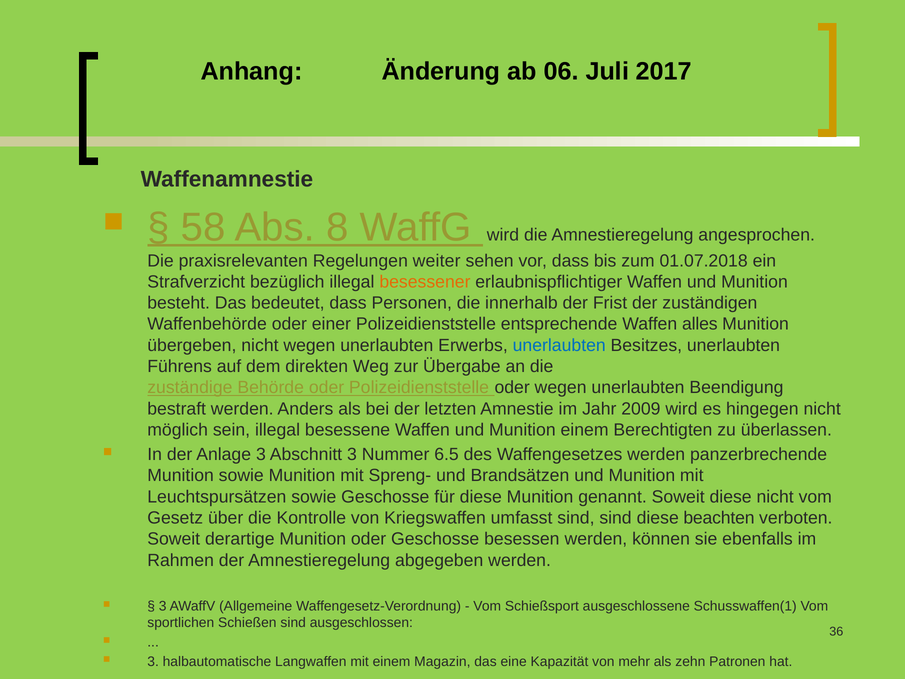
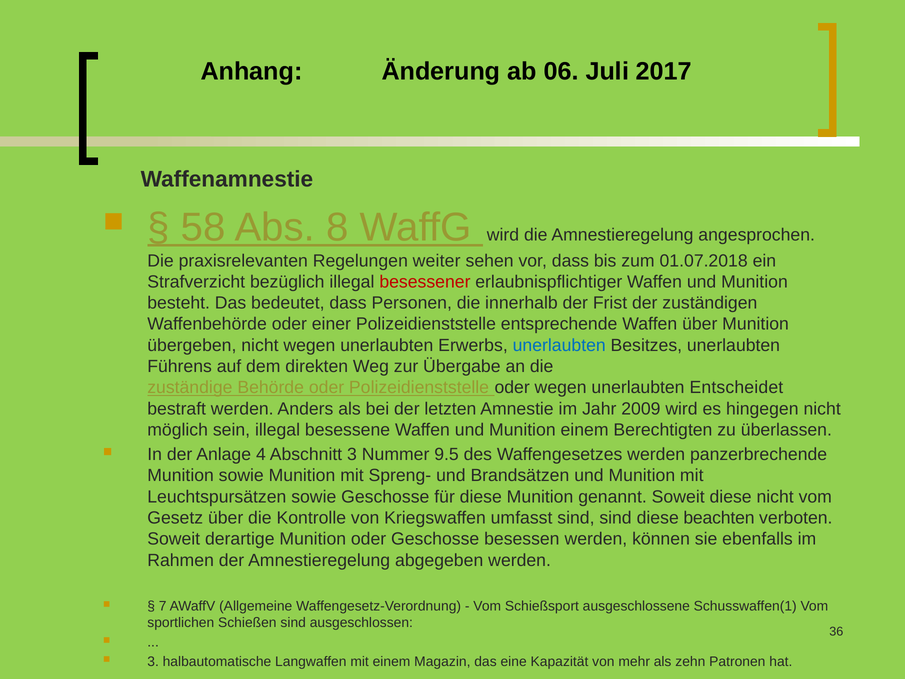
besessener colour: orange -> red (425, 282)
Waffen alles: alles -> über (700, 324)
Beendigung: Beendigung -> Entscheidet (736, 387)
Anlage 3: 3 -> 4 (261, 454)
6.5: 6.5 -> 9.5 (447, 454)
3: 3 -> 7 (163, 606)
